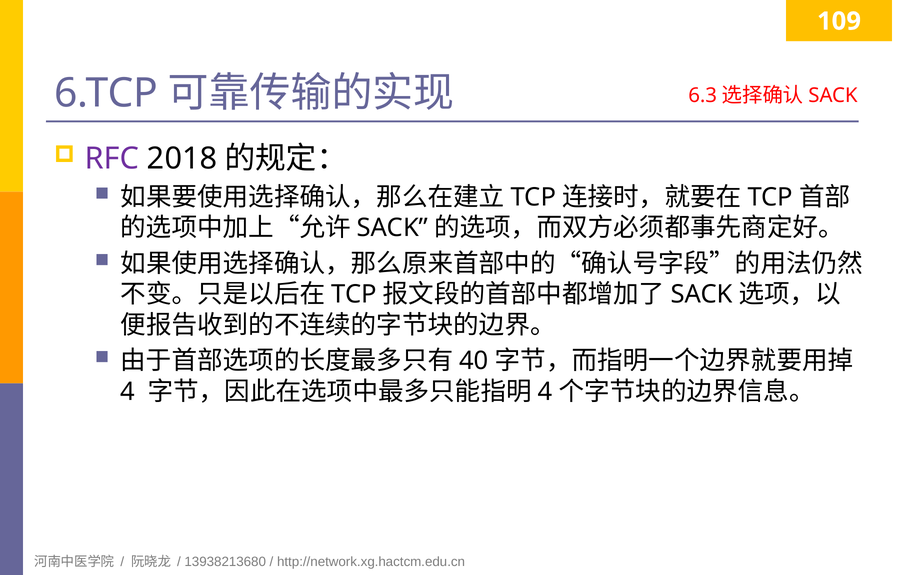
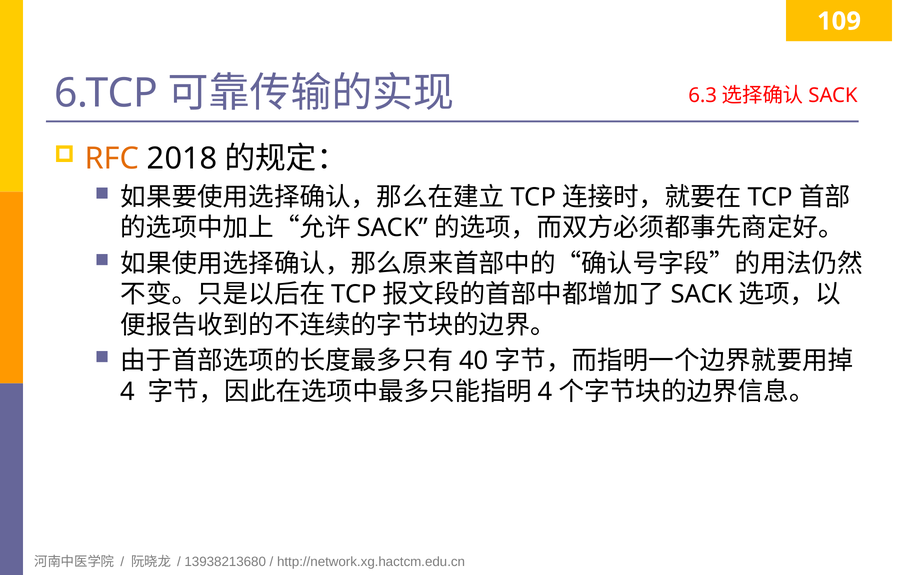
RFC colour: purple -> orange (112, 159)
